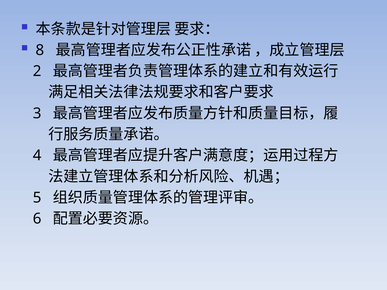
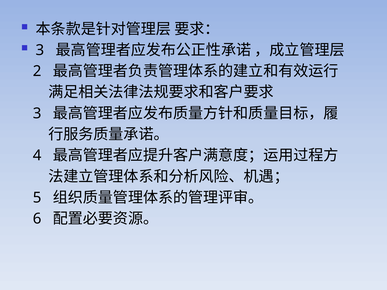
8: 8 -> 3 (40, 50)
